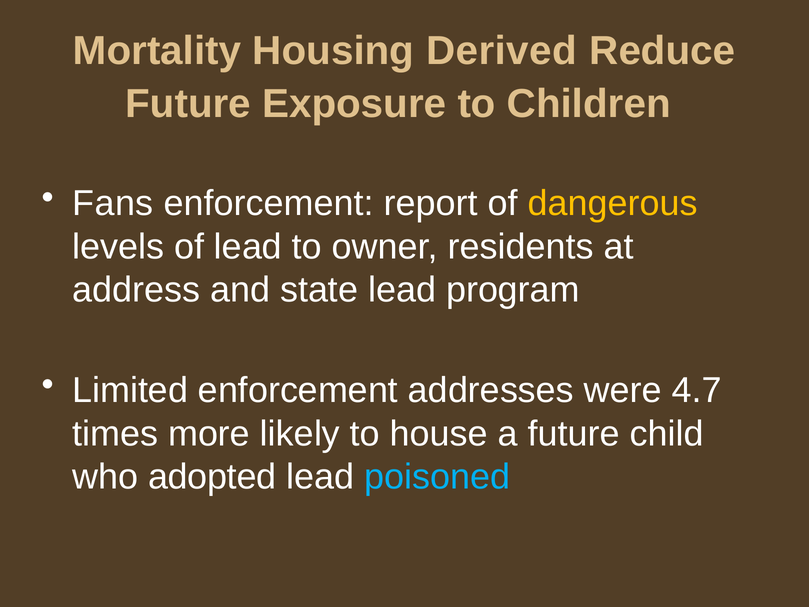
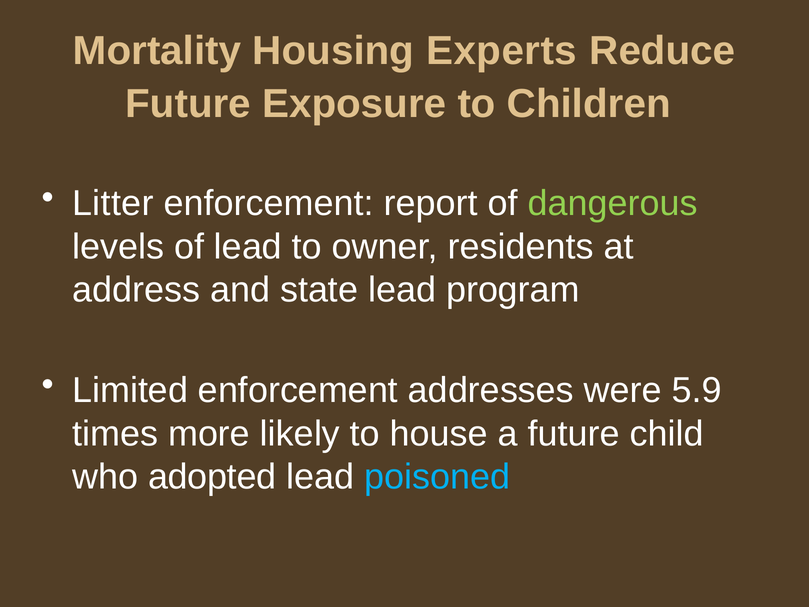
Derived: Derived -> Experts (502, 51)
Fans: Fans -> Litter (113, 203)
dangerous colour: yellow -> light green (613, 203)
4.7: 4.7 -> 5.9 (697, 390)
